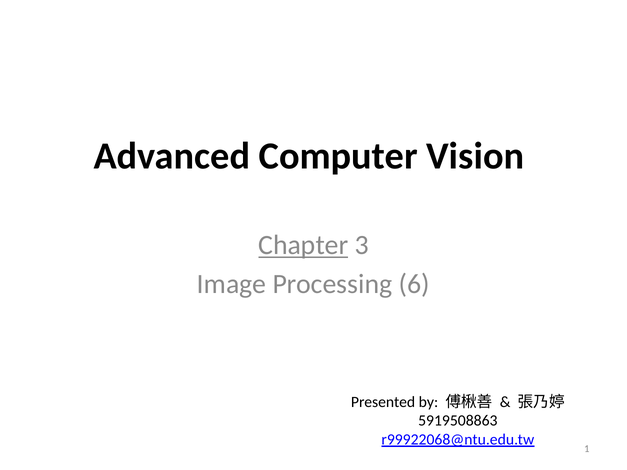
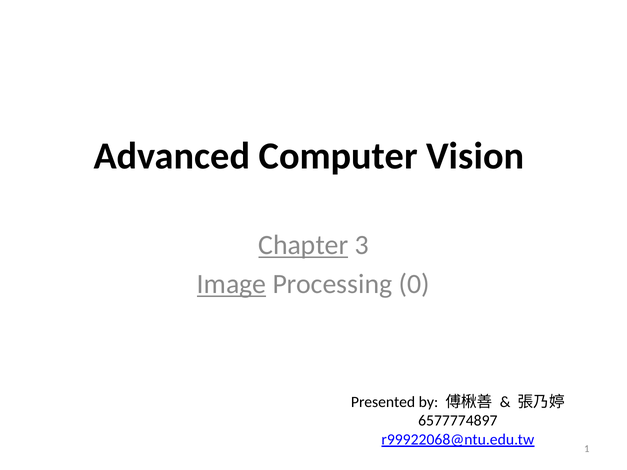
Image underline: none -> present (232, 284)
6: 6 -> 0 (414, 284)
5919508863: 5919508863 -> 6577774897 (458, 421)
